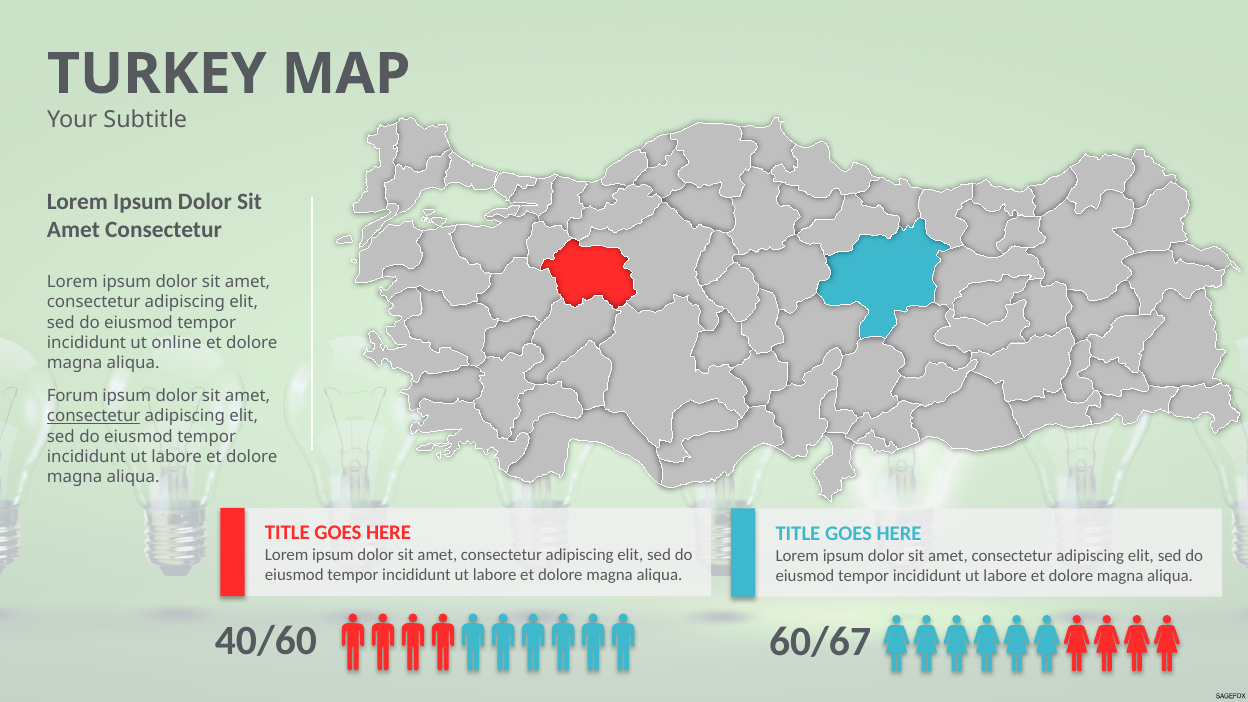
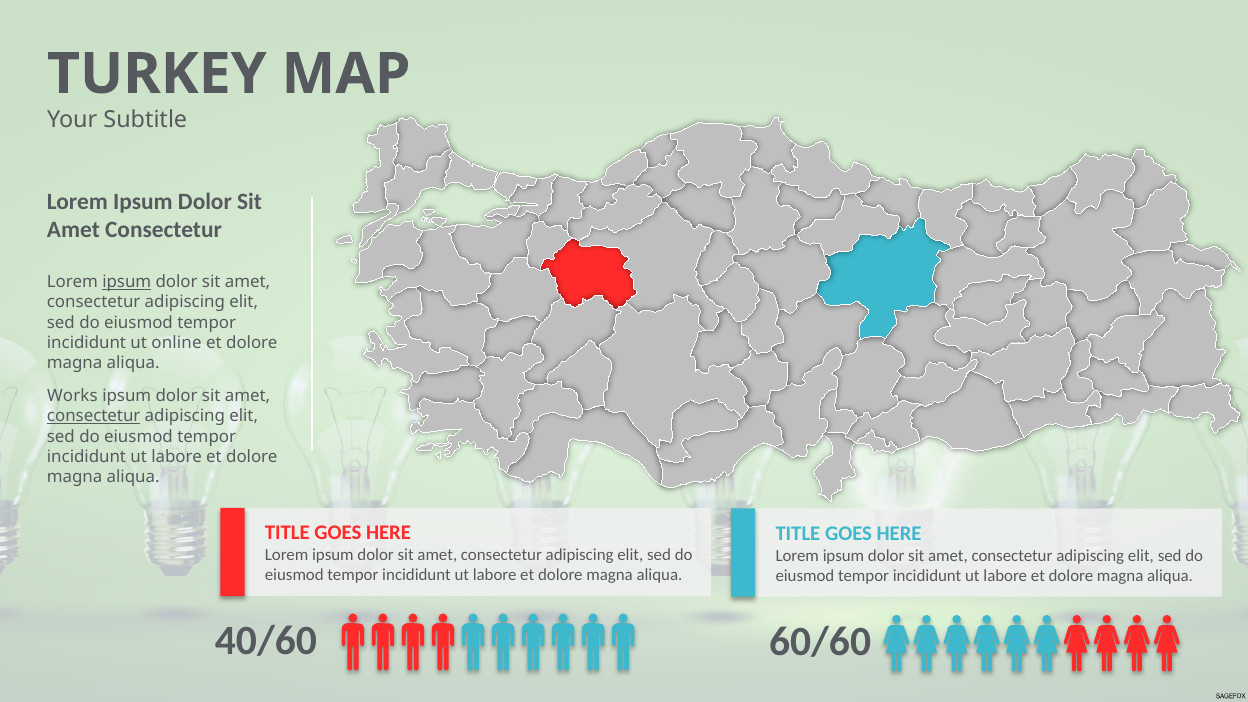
ipsum underline: none -> present (127, 282)
Forum: Forum -> Works (72, 396)
60/67: 60/67 -> 60/60 (820, 642)
